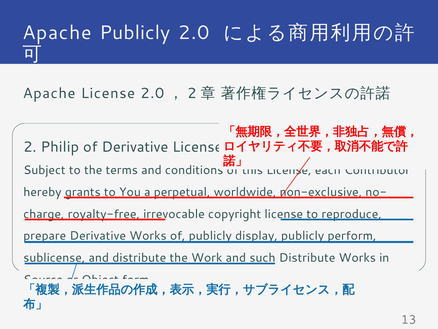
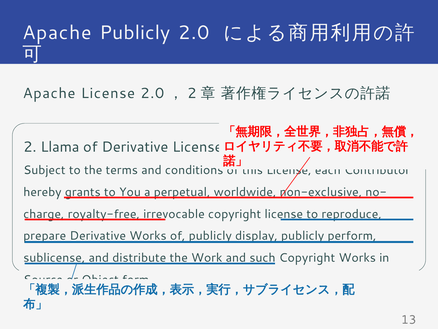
Philip: Philip -> Llama (60, 147)
Distribute: Distribute -> Copyright (307, 258)
